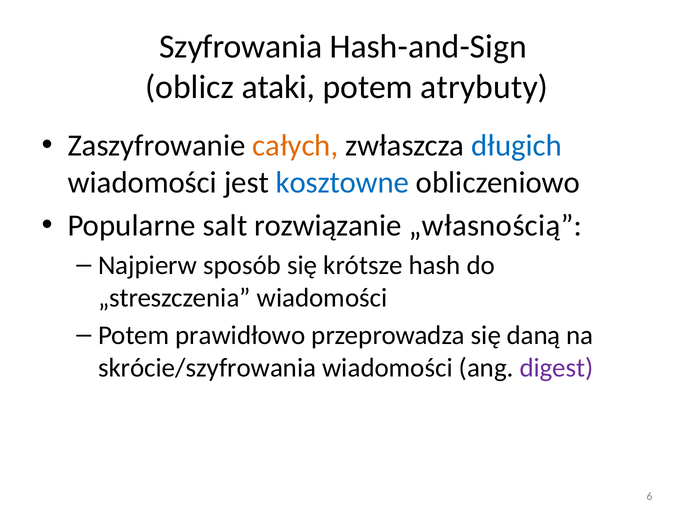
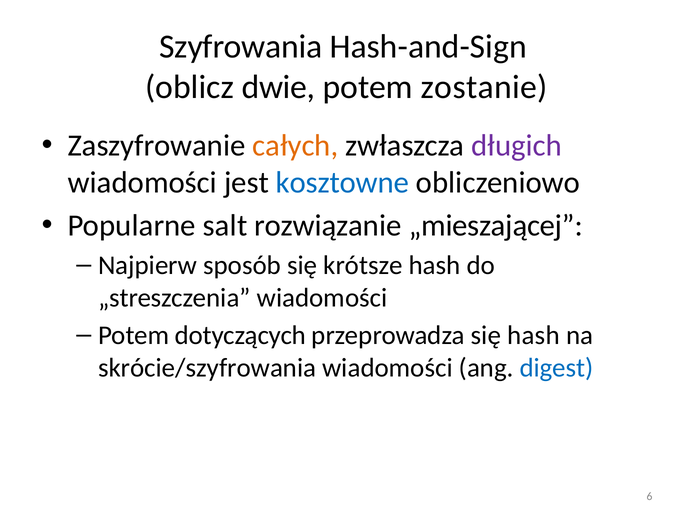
ataki: ataki -> dwie (278, 87)
atrybuty: atrybuty -> zostanie (484, 87)
długich colour: blue -> purple (517, 146)
„własnością: „własnością -> „mieszającej (496, 226)
prawidłowo: prawidłowo -> dotyczących (240, 336)
się daną: daną -> hash (533, 336)
digest colour: purple -> blue (556, 368)
